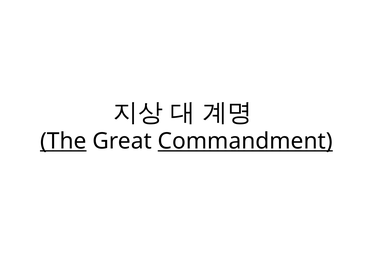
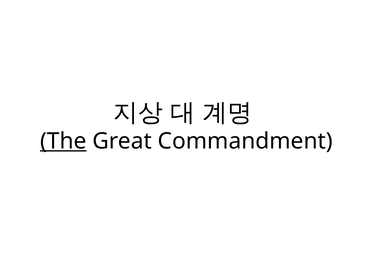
Commandment underline: present -> none (245, 142)
